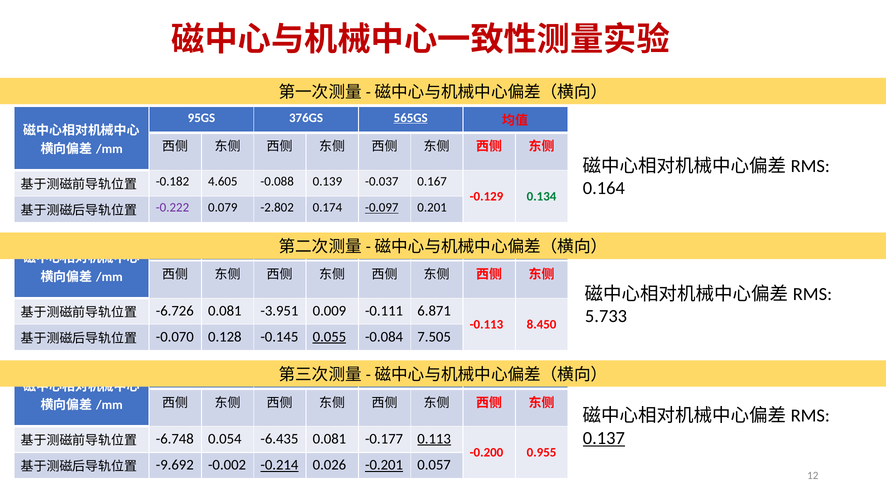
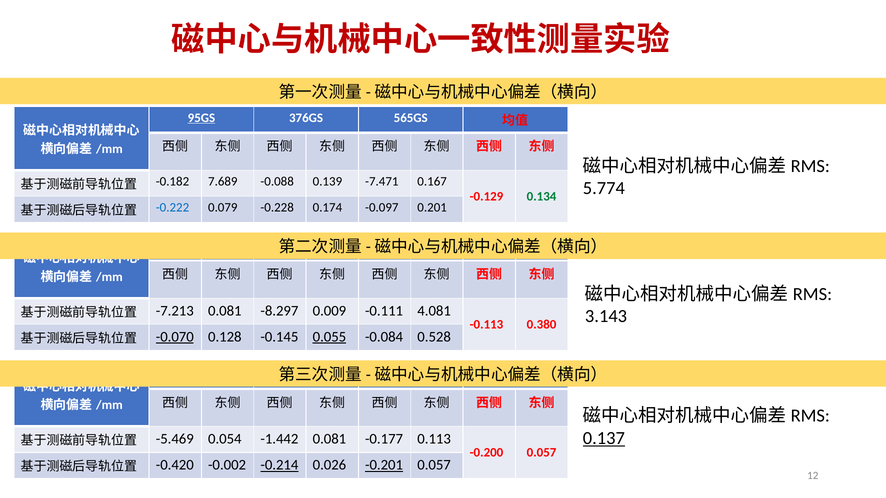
95GS underline: none -> present (201, 118)
565GS underline: present -> none (411, 118)
4.605: 4.605 -> 7.689 (223, 182)
-0.037: -0.037 -> -7.471 (382, 182)
0.164: 0.164 -> 5.774 (604, 189)
-0.222 colour: purple -> blue (172, 208)
-2.802: -2.802 -> -0.228 (277, 208)
-0.097 underline: present -> none (382, 208)
-6.726: -6.726 -> -7.213 (175, 311)
-3.951: -3.951 -> -8.297 (279, 311)
6.871: 6.871 -> 4.081 (434, 311)
5.733: 5.733 -> 3.143 (606, 316)
8.450: 8.450 -> 0.380 (542, 325)
-0.070 underline: none -> present (175, 337)
7.505: 7.505 -> 0.528 (434, 337)
-6.748: -6.748 -> -5.469 (175, 439)
-6.435: -6.435 -> -1.442 (279, 439)
0.113 underline: present -> none (434, 439)
-0.200 0.955: 0.955 -> 0.057 (542, 453)
-9.692: -9.692 -> -0.420 (175, 465)
